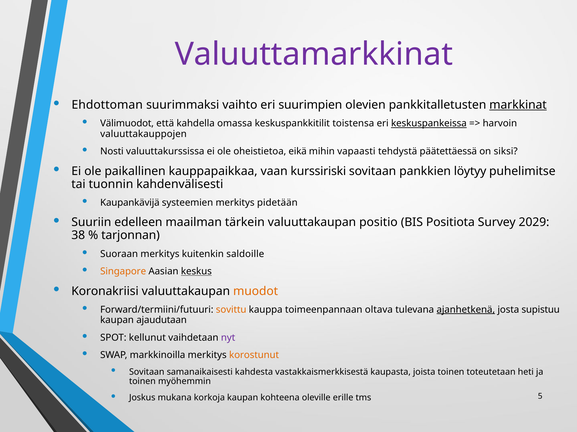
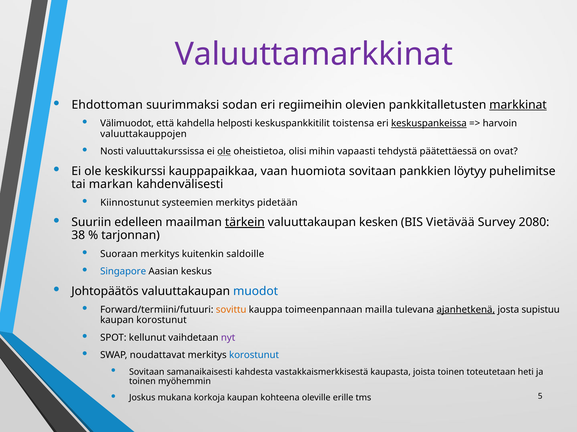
vaihto: vaihto -> sodan (240, 105)
suurimpien: suurimpien -> regiimeihin (310, 105)
omassa: omassa -> helposti (235, 124)
ole underline: none -> present (224, 152)
eikä: eikä -> olisi (298, 152)
siksi: siksi -> ovat (506, 152)
paikallinen: paikallinen -> keskikurssi (135, 171)
kurssiriski: kurssiriski -> huomiota (318, 171)
tuonnin: tuonnin -> markan (111, 184)
Kaupankävijä: Kaupankävijä -> Kiinnostunut (130, 203)
tärkein underline: none -> present (245, 223)
positio: positio -> kesken (379, 223)
Positiota: Positiota -> Vietävää (450, 223)
2029: 2029 -> 2080 (534, 223)
Singapore colour: orange -> blue (123, 272)
keskus underline: present -> none (196, 272)
Koronakriisi: Koronakriisi -> Johtopäätös (105, 292)
muodot colour: orange -> blue (256, 292)
oltava: oltava -> mailla (379, 310)
kaupan ajaudutaan: ajaudutaan -> korostunut (162, 321)
markkinoilla: markkinoilla -> noudattavat (158, 356)
korostunut colour: orange -> blue (254, 356)
